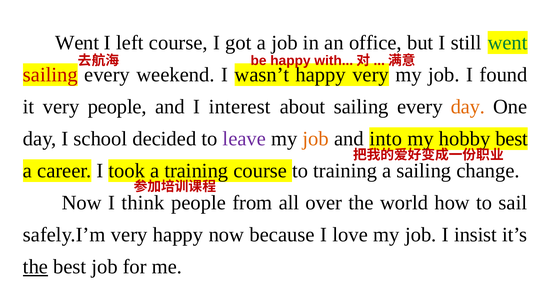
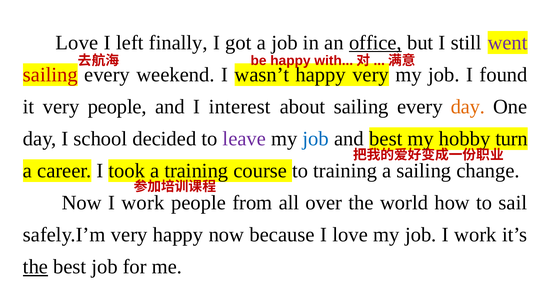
Went: Went -> Love (77, 43)
left course: course -> finally (178, 43)
office underline: none -> present (375, 43)
went colour: green -> purple (508, 43)
job colour: orange -> blue (316, 139)
and into: into -> best (386, 139)
hobby best: best -> turn (512, 139)
Now I think: think -> work (143, 203)
job I insist: insist -> work (475, 235)
